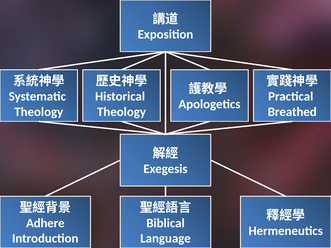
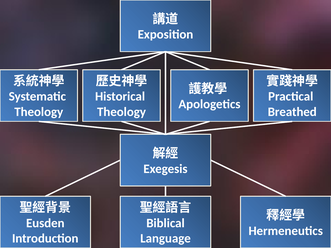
Adhere: Adhere -> Eusden (45, 223)
